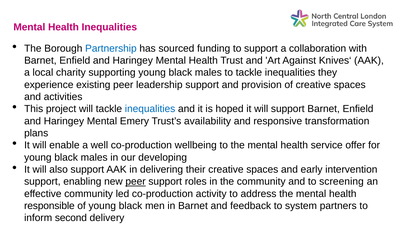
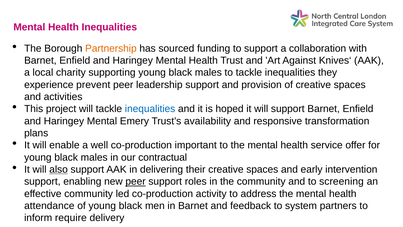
Partnership colour: blue -> orange (111, 48)
existing: existing -> prevent (93, 85)
wellbeing: wellbeing -> important (196, 145)
developing: developing -> contractual (163, 157)
also underline: none -> present (59, 169)
responsible: responsible -> attendance (49, 206)
second: second -> require (71, 218)
